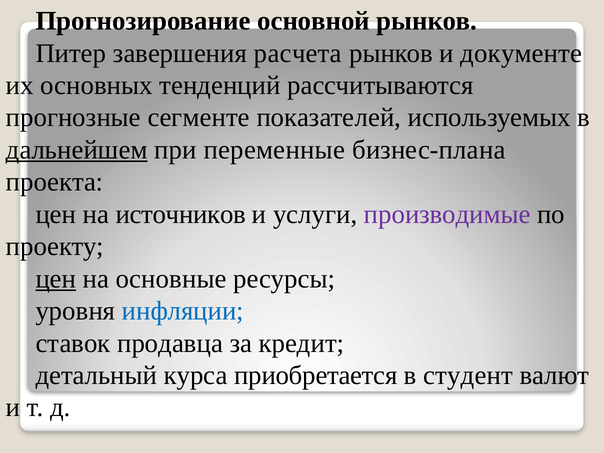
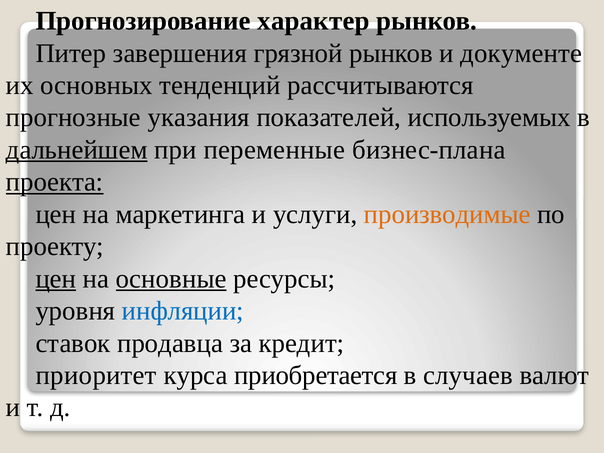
основной: основной -> характер (313, 21)
расчета: расчета -> грязной (298, 53)
сегменте: сегменте -> указания (199, 118)
проекта underline: none -> present (55, 182)
источников: источников -> маркетинга (181, 214)
производимые colour: purple -> orange (447, 214)
основные underline: none -> present (171, 279)
детальный: детальный -> приоритет (96, 375)
студент: студент -> случаев (468, 375)
